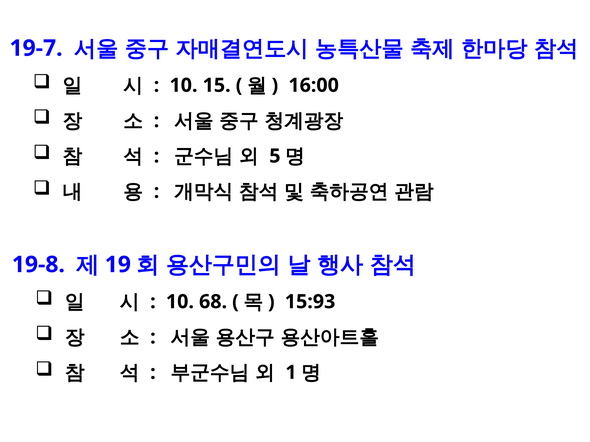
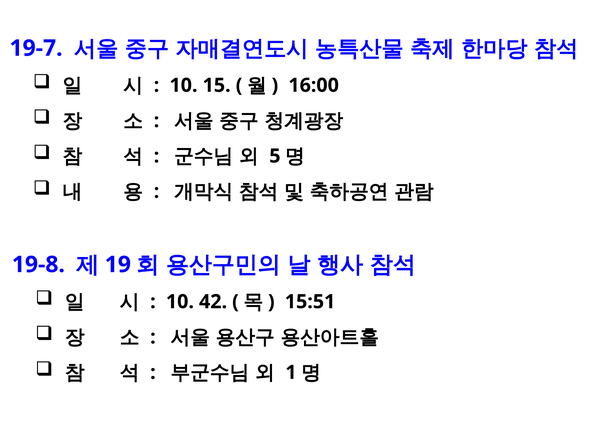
68: 68 -> 42 (213, 302)
15:93: 15:93 -> 15:51 (310, 302)
